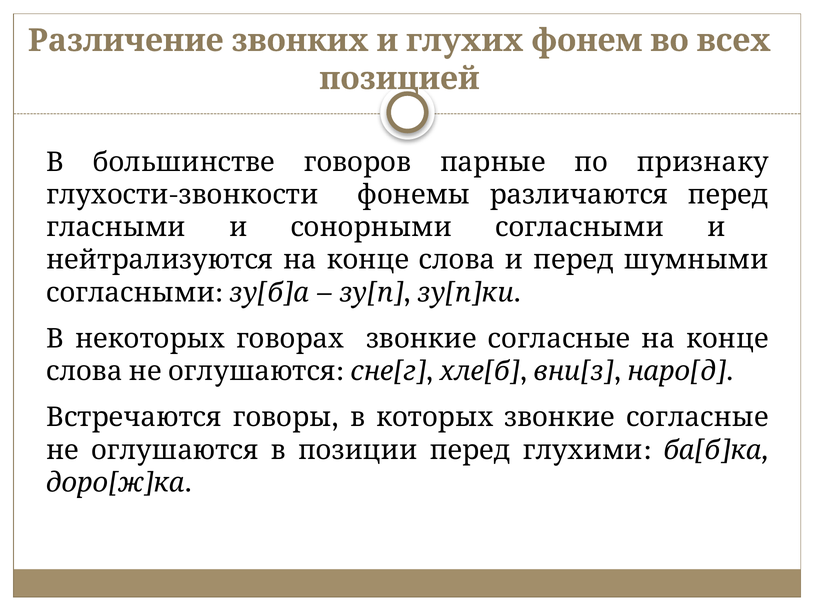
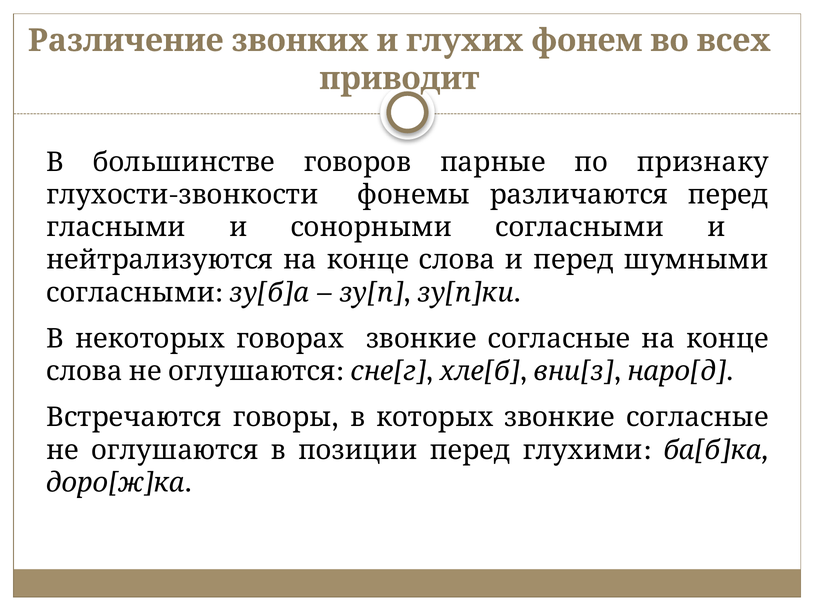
позицией: позицией -> приводит (399, 79)
